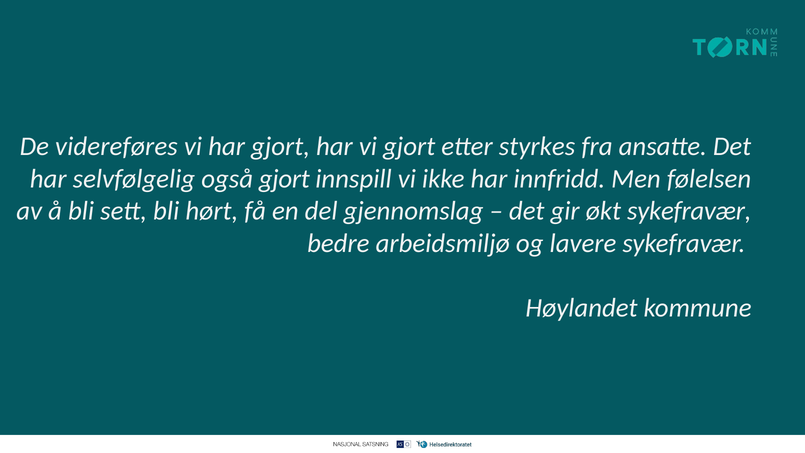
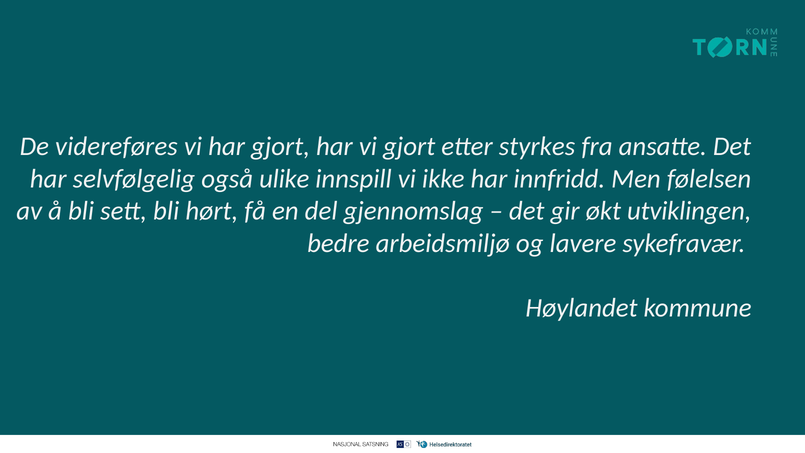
også gjort: gjort -> ulike (284, 179)
økt sykefravær: sykefravær -> utviklingen (689, 211)
